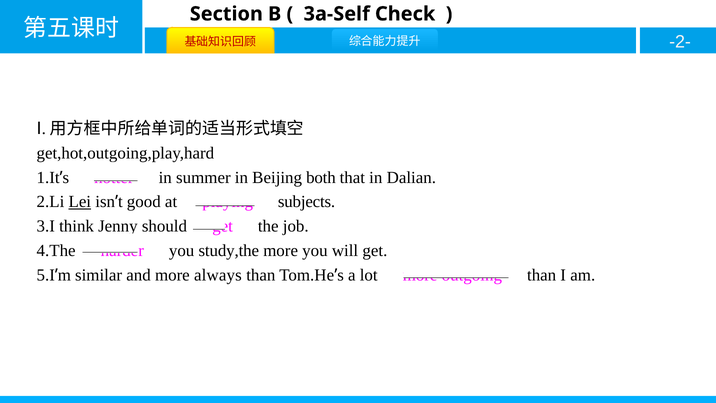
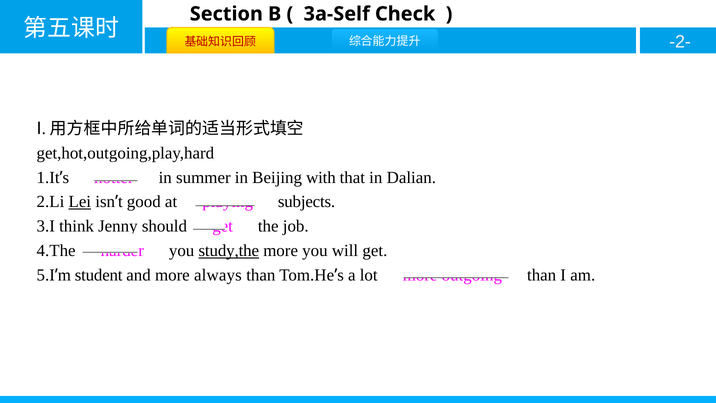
both: both -> with (321, 177)
study,the underline: none -> present (229, 250)
similar: similar -> student (99, 275)
